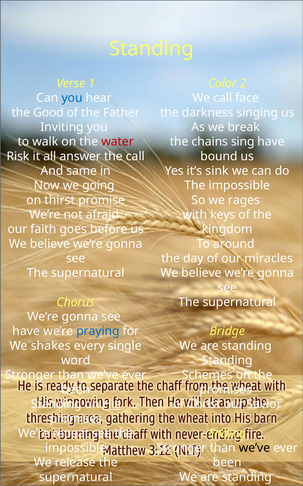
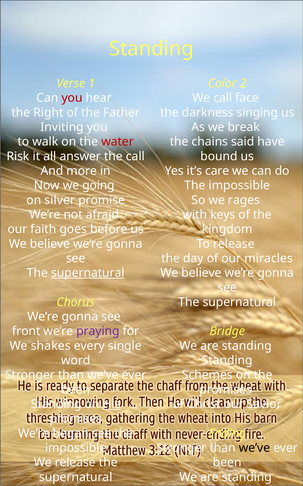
you colour: blue -> red (72, 98)
Good: Good -> Right (48, 112)
sing: sing -> said (243, 141)
same: same -> more (82, 170)
sink: sink -> care (217, 170)
thirst: thirst -> silver (60, 200)
To around: around -> release (234, 243)
supernatural underline: none -> present (88, 272)
have: have -> front (26, 330)
praying colour: blue -> purple (98, 330)
repeat: repeat -> began (71, 432)
